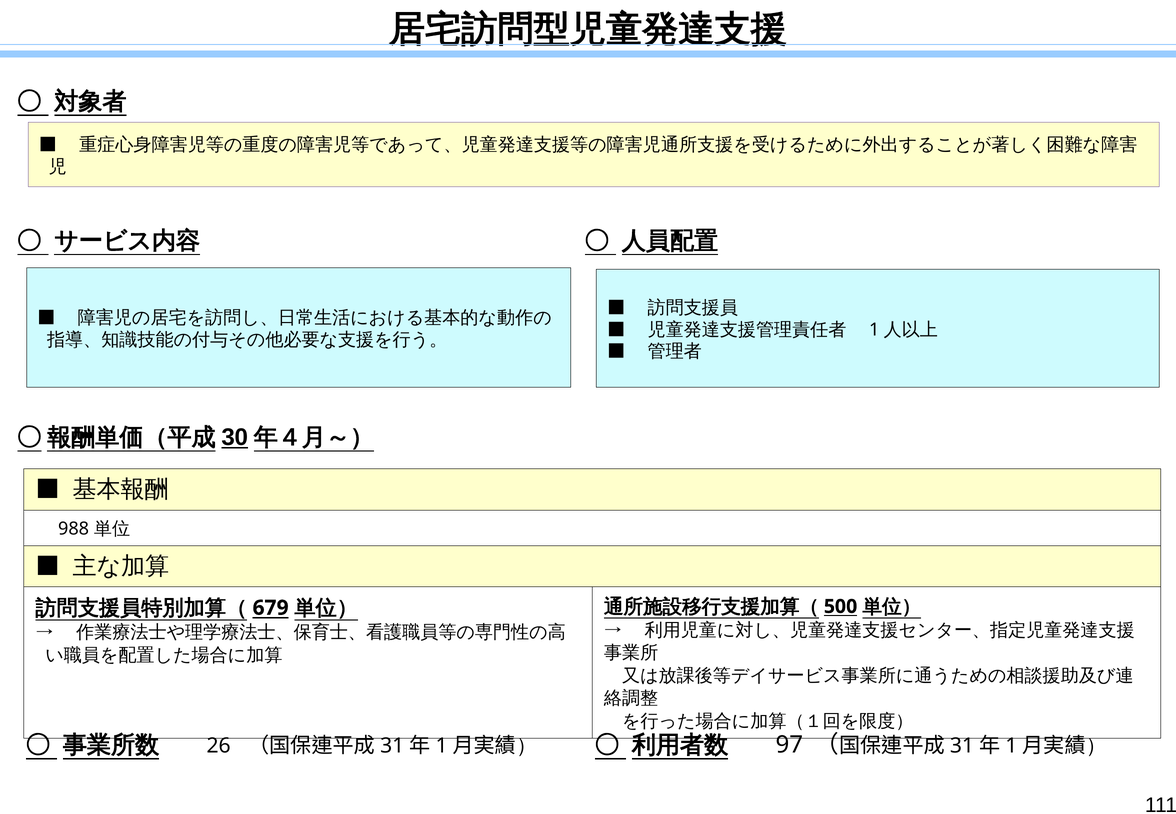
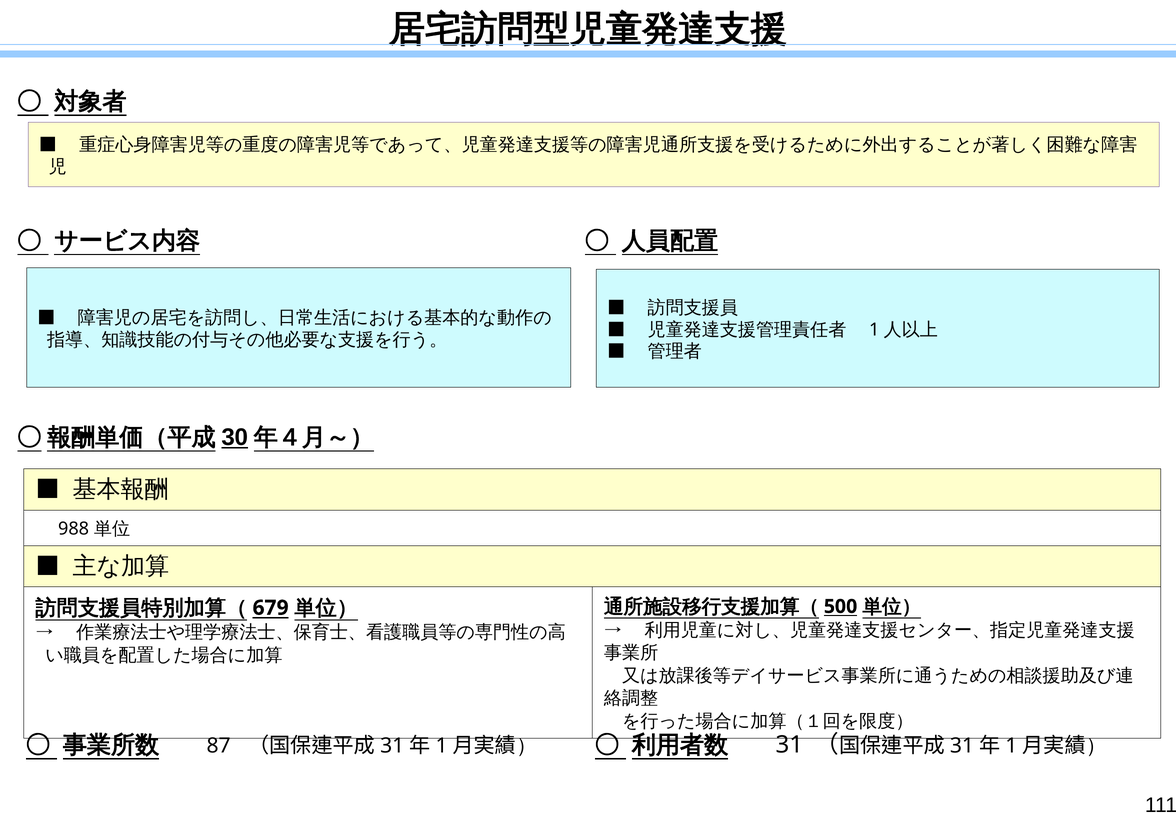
26: 26 -> 87 (219, 746)
97: 97 -> 31 (789, 745)
